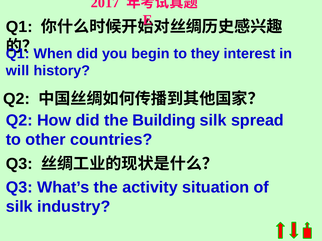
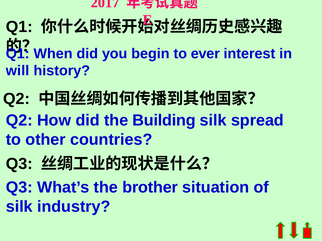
they: they -> ever (205, 54)
activity: activity -> brother (150, 188)
